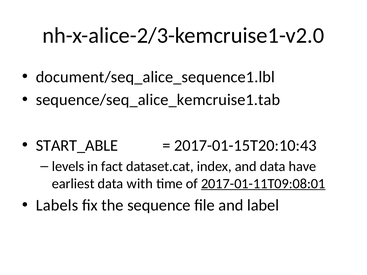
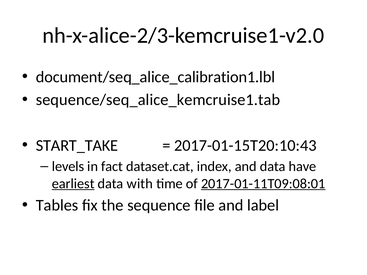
document/seq_alice_sequence1.lbl: document/seq_alice_sequence1.lbl -> document/seq_alice_calibration1.lbl (155, 77)
START_ABLE: START_ABLE -> START_TAKE (77, 146)
earliest underline: none -> present (73, 184)
Labels: Labels -> Tables (57, 205)
